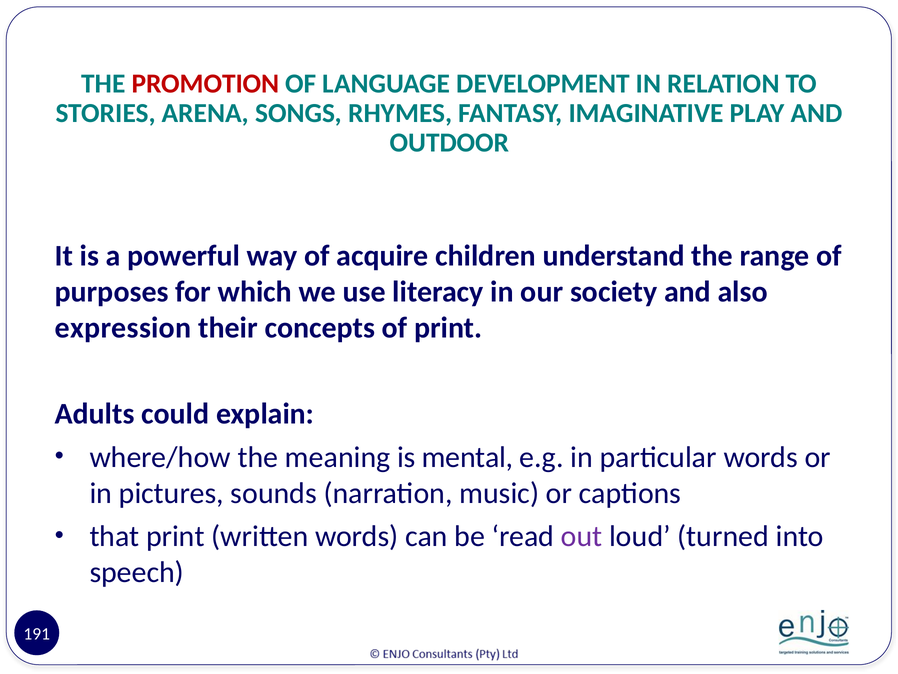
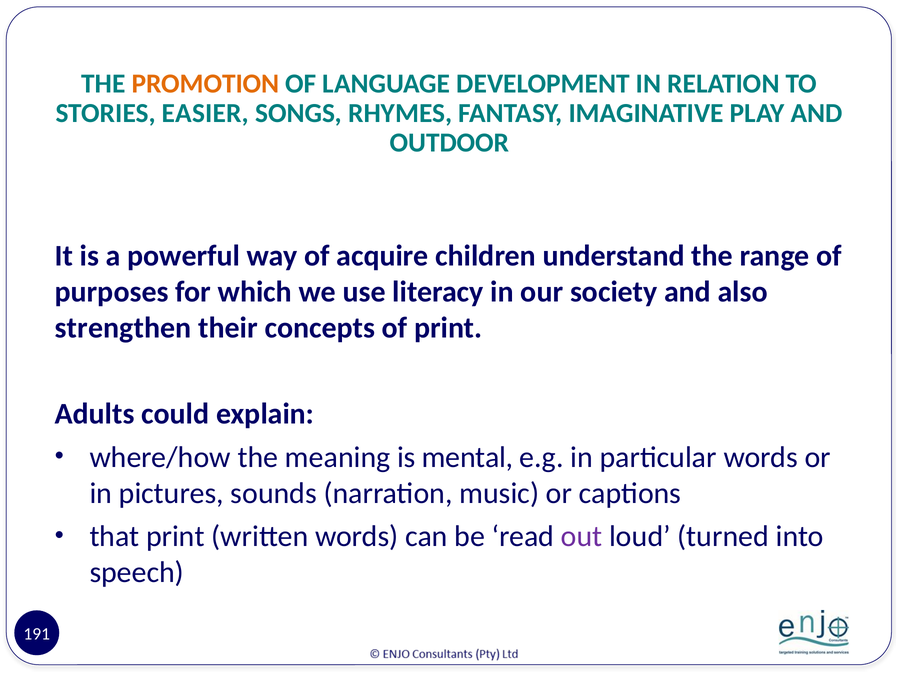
PROMOTION colour: red -> orange (205, 83)
ARENA: ARENA -> EASIER (205, 113)
expression: expression -> strengthen (123, 327)
